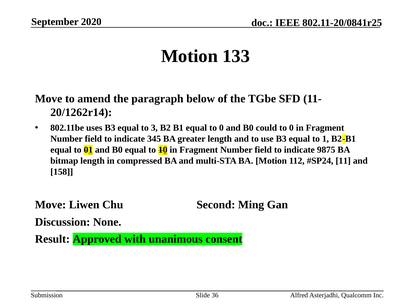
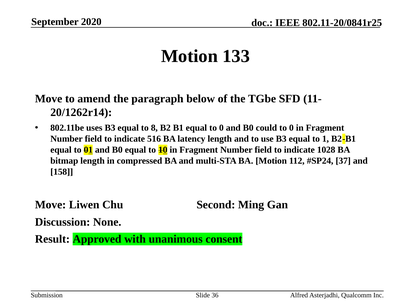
3: 3 -> 8 (154, 128)
345: 345 -> 516 (154, 139)
greater: greater -> latency (191, 139)
9875: 9875 -> 1028 (326, 150)
11: 11 -> 37 (343, 161)
